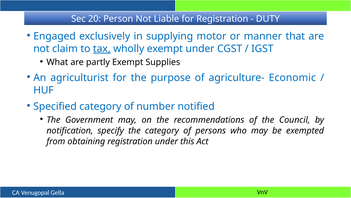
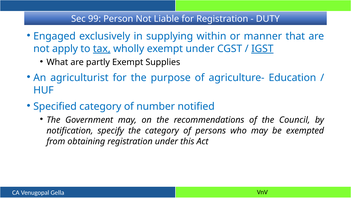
20: 20 -> 99 (95, 19)
motor: motor -> within (211, 36)
claim: claim -> apply (65, 49)
IGST underline: none -> present (262, 49)
Economic: Economic -> Education (292, 77)
